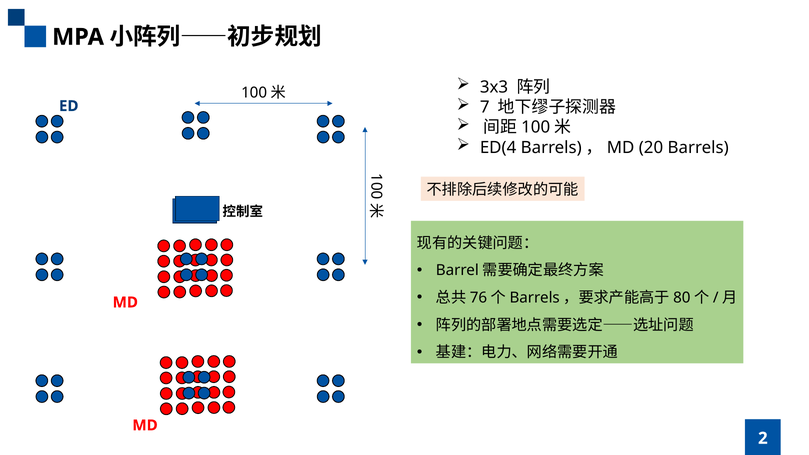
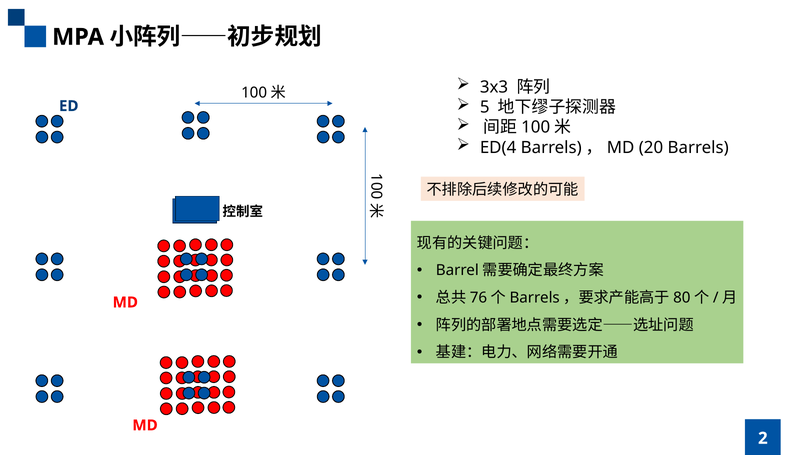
7: 7 -> 5 (485, 107)
